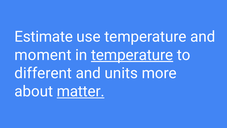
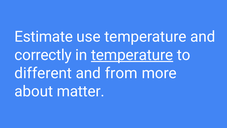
moment: moment -> correctly (43, 55)
units: units -> from (121, 73)
matter underline: present -> none (81, 91)
